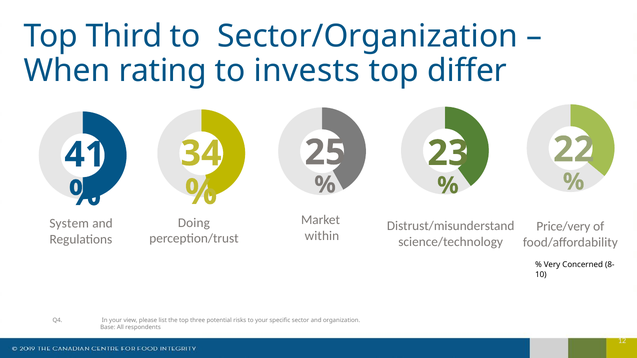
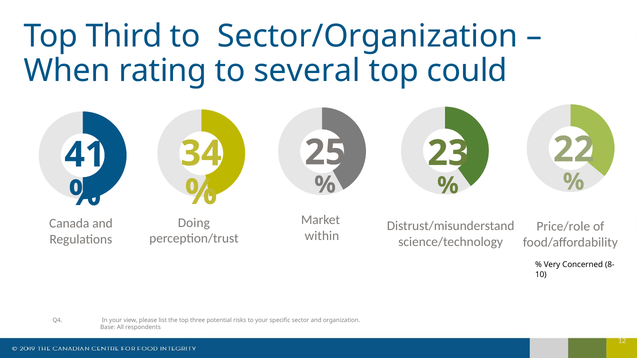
invests: invests -> several (307, 71)
differ: differ -> could (467, 71)
System: System -> Canada (69, 223)
Price/very: Price/very -> Price/role (563, 226)
